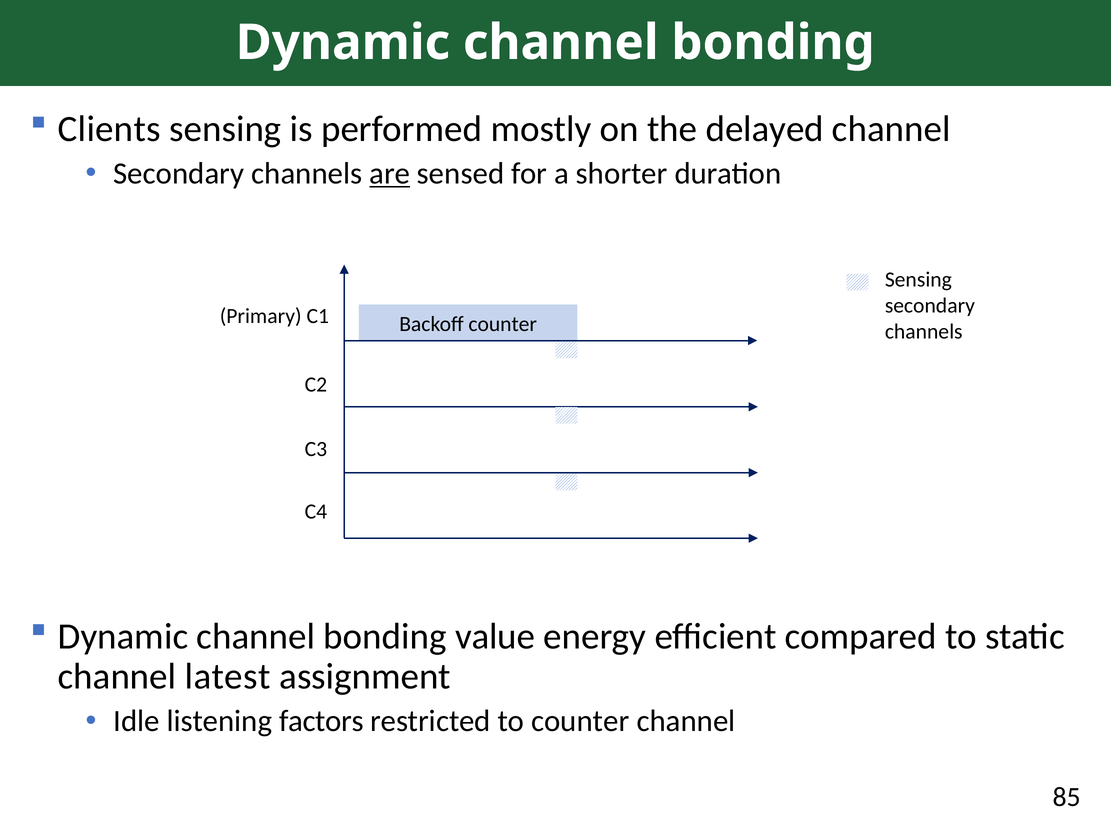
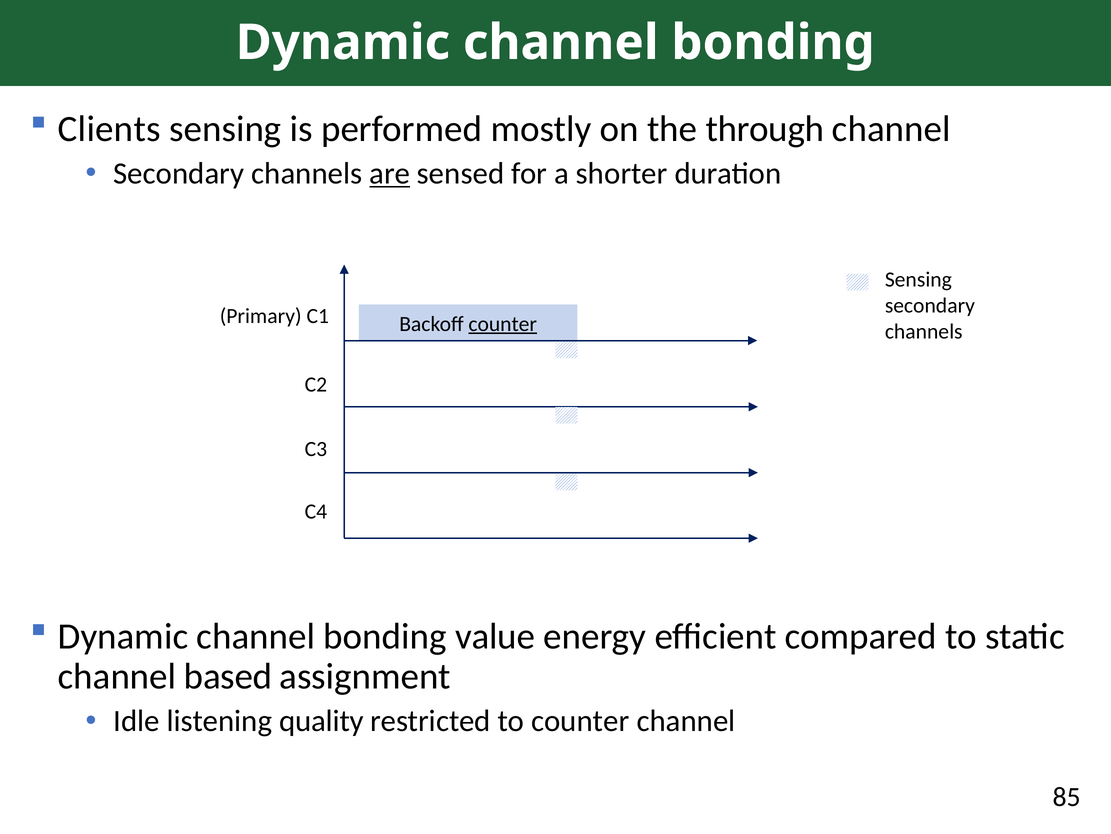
delayed: delayed -> through (765, 129)
counter underline: none -> present (503, 324)
latest: latest -> based (228, 676)
factors: factors -> quality (321, 720)
